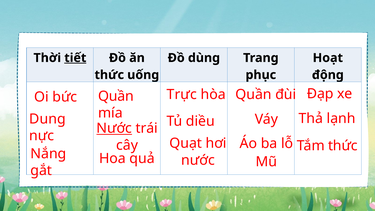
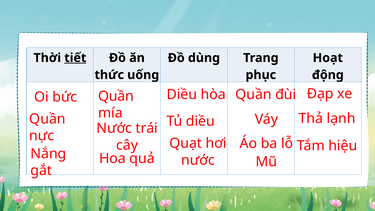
Trực: Trực -> Diều (182, 94)
Dung: Dung -> Quần (47, 119)
Nước underline: present -> none (114, 128)
Tắm thức: thức -> hiệu (343, 146)
